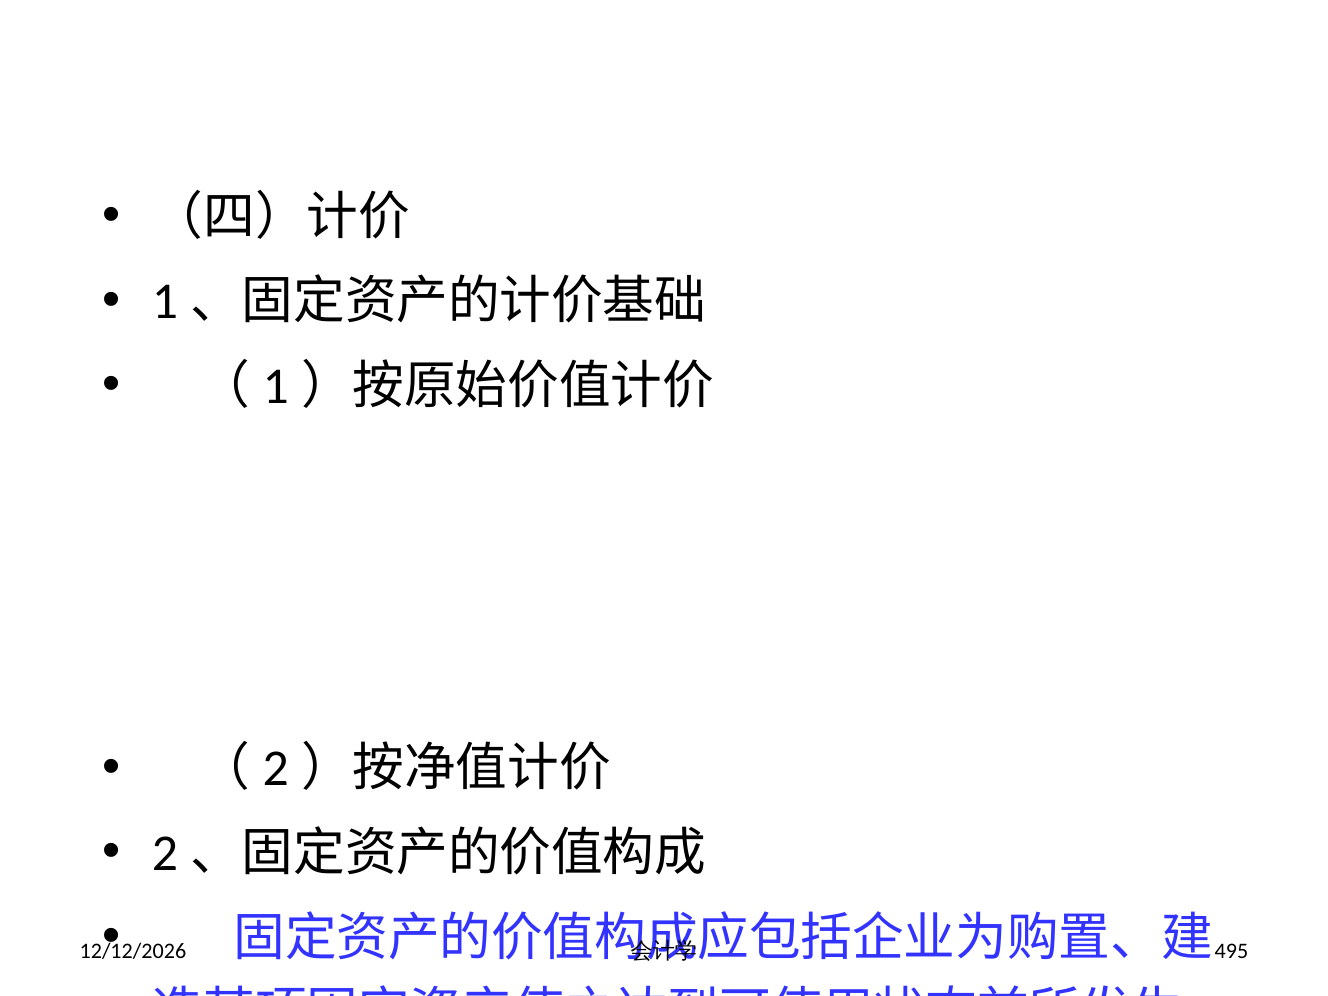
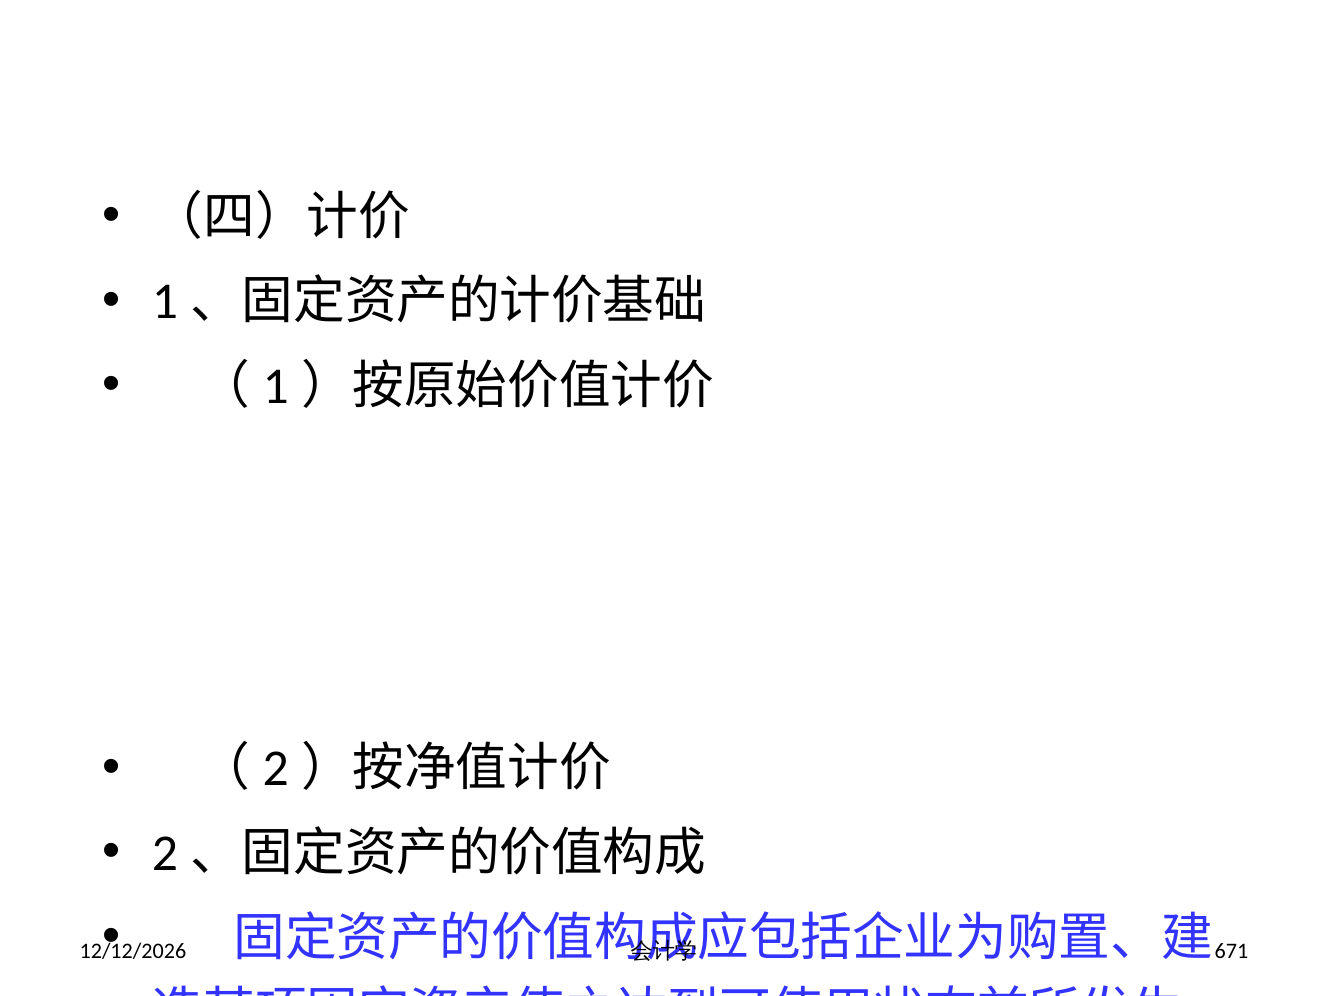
495: 495 -> 671 (1231, 951)
